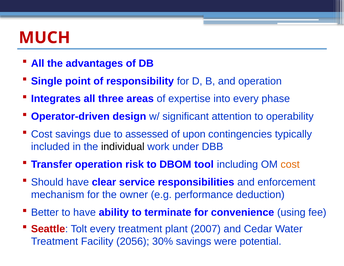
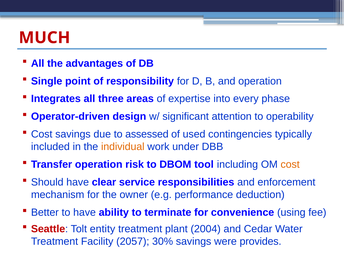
upon: upon -> used (194, 134)
individual colour: black -> orange (123, 147)
Tolt every: every -> entity (103, 229)
2007: 2007 -> 2004 (206, 229)
2056: 2056 -> 2057 (133, 241)
potential: potential -> provides (261, 241)
